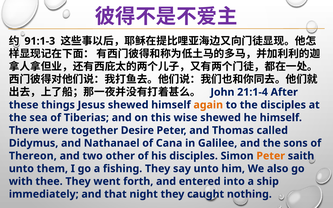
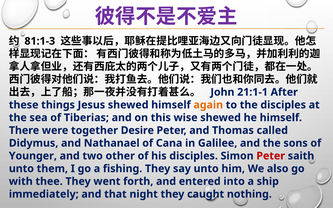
91:1-3: 91:1-3 -> 81:1-3 (40, 41)
21:1-4: 21:1-4 -> 21:1-1 (253, 92)
Thereon: Thereon -> Younger (33, 156)
Peter colour: orange -> red (271, 156)
